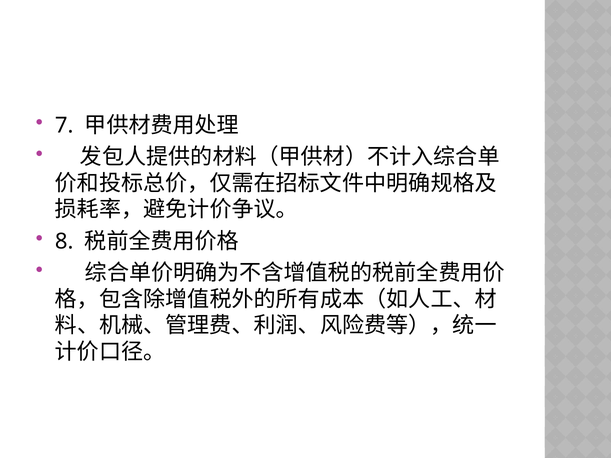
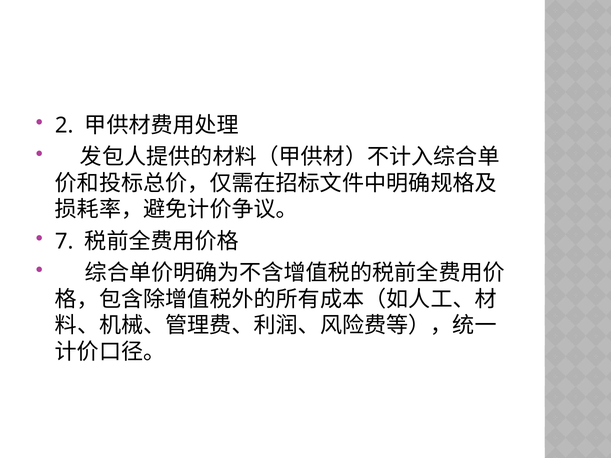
7: 7 -> 2 (64, 125)
8: 8 -> 7 (64, 241)
